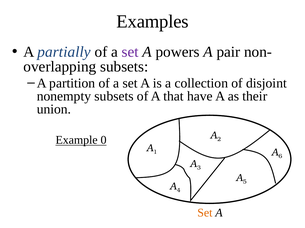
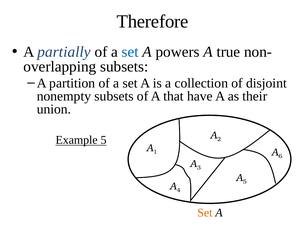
Examples: Examples -> Therefore (153, 22)
set colour: purple -> blue (130, 52)
pair: pair -> true (228, 52)
Example 0: 0 -> 5 (104, 140)
